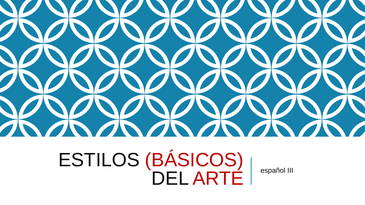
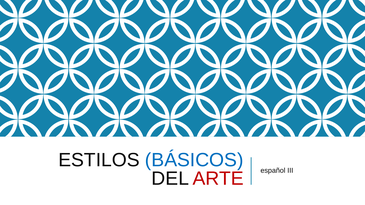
BÁSICOS colour: red -> blue (194, 160)
